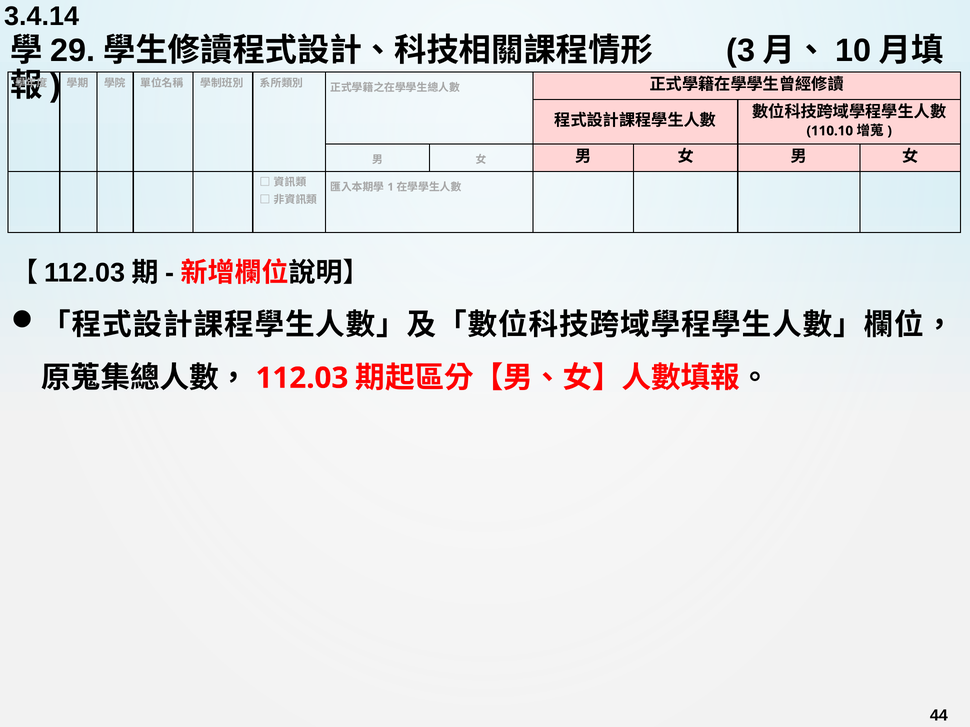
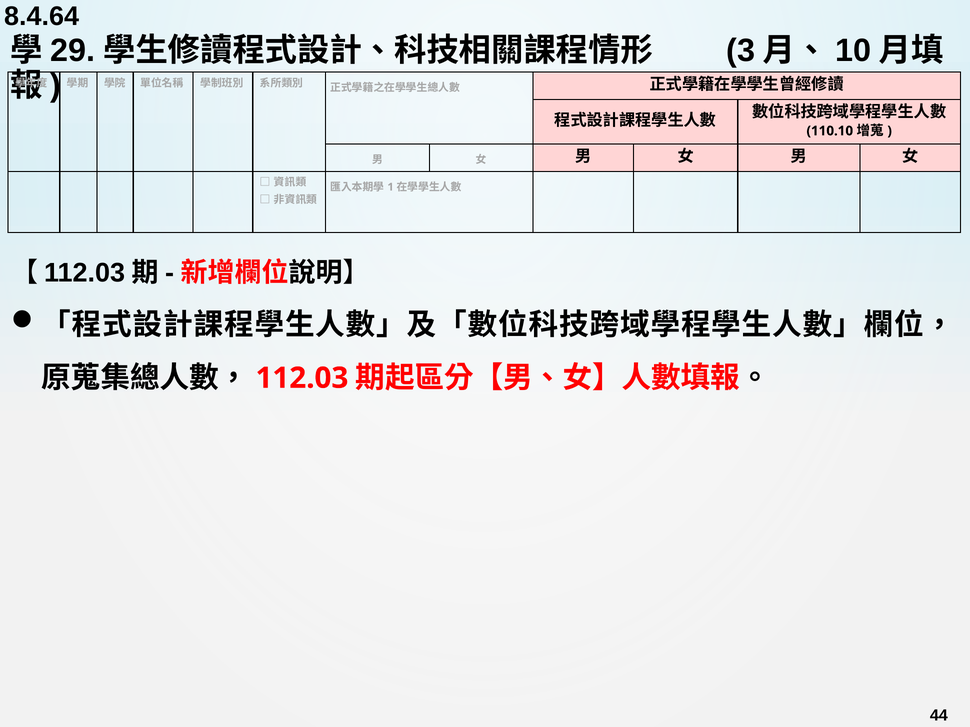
3.4.14: 3.4.14 -> 8.4.64 (42, 16)
